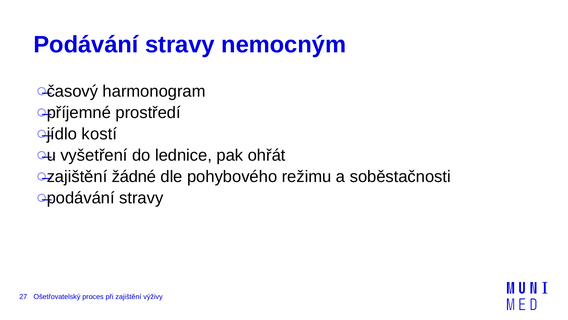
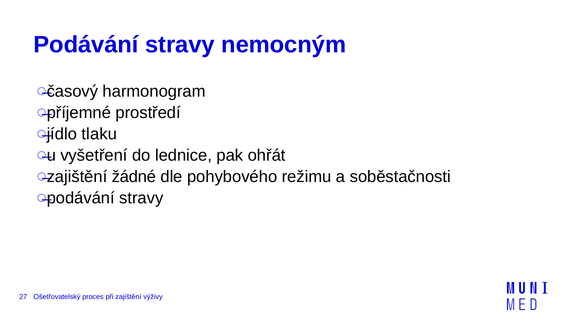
kostí: kostí -> tlaku (99, 134)
